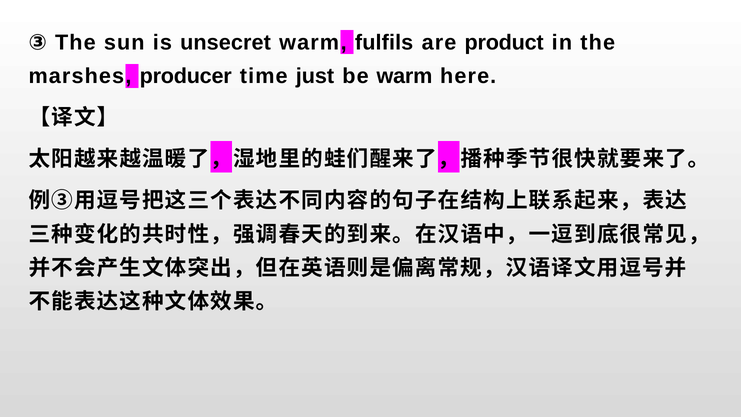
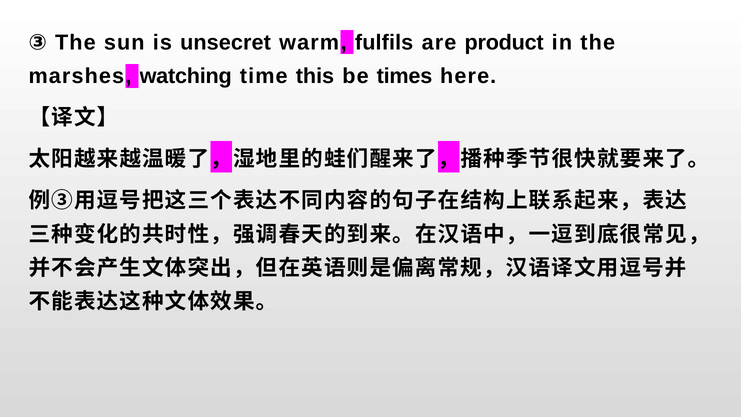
producer: producer -> watching (186, 76)
just: just -> this (315, 76)
be warm: warm -> times (404, 76)
